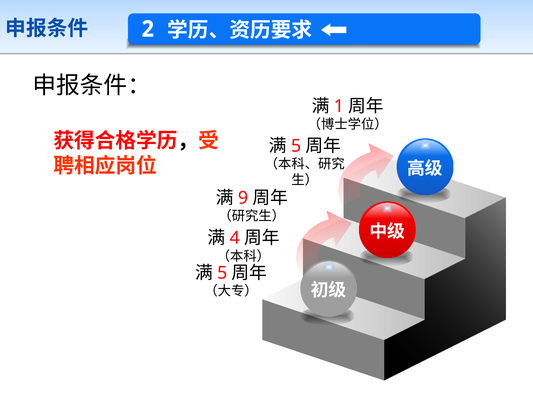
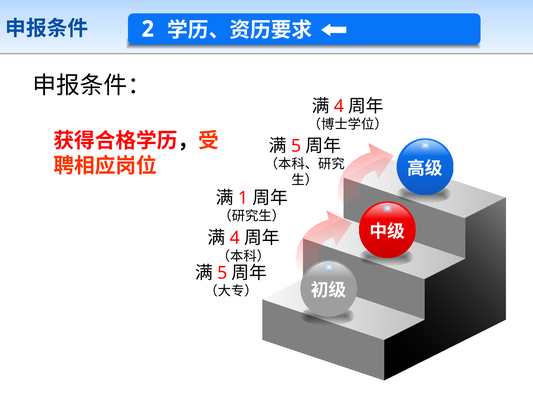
1: 1 -> 4 (339, 106)
9: 9 -> 1 (243, 198)
